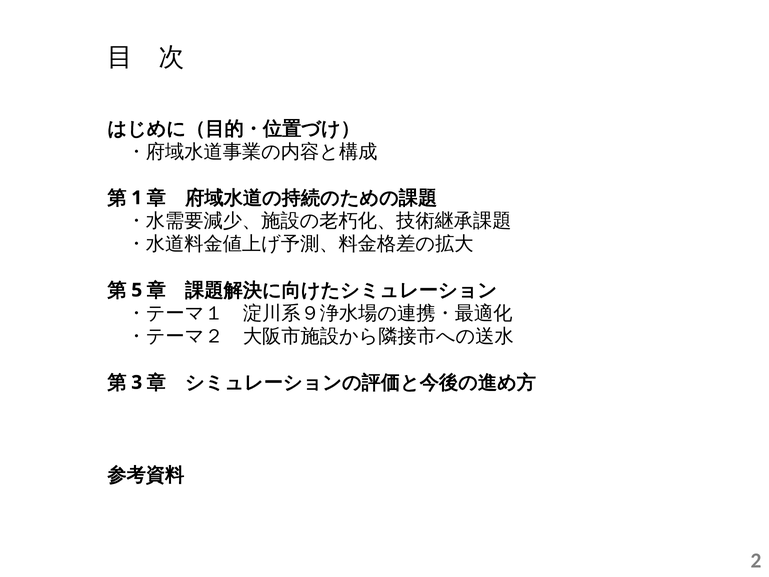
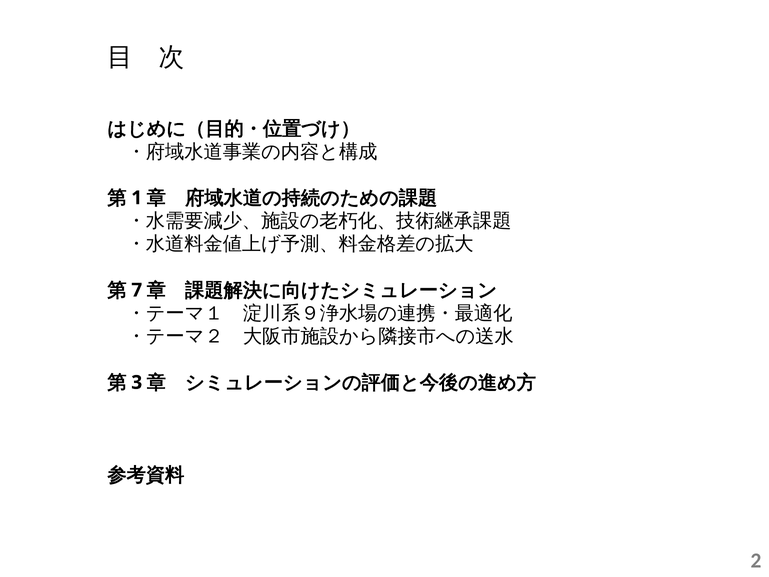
5: 5 -> 7 (137, 290)
